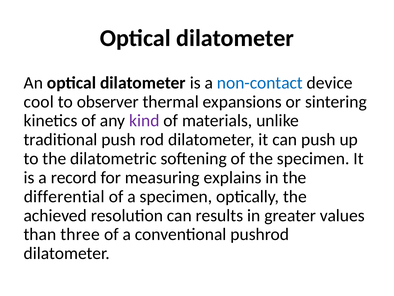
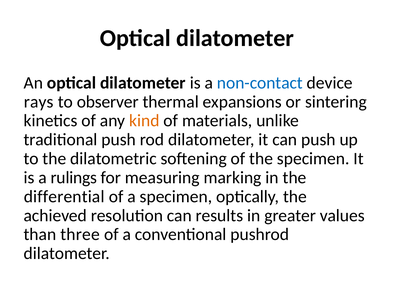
cool: cool -> rays (39, 102)
kind colour: purple -> orange (144, 121)
record: record -> rulings (74, 177)
explains: explains -> marking (233, 177)
